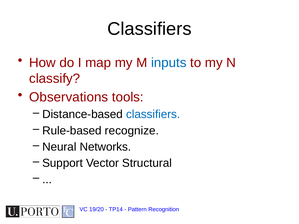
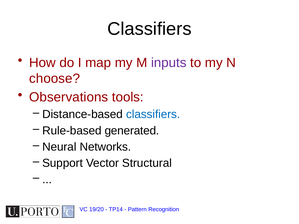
inputs colour: blue -> purple (169, 63)
classify: classify -> choose (55, 79)
recognize: recognize -> generated (132, 131)
